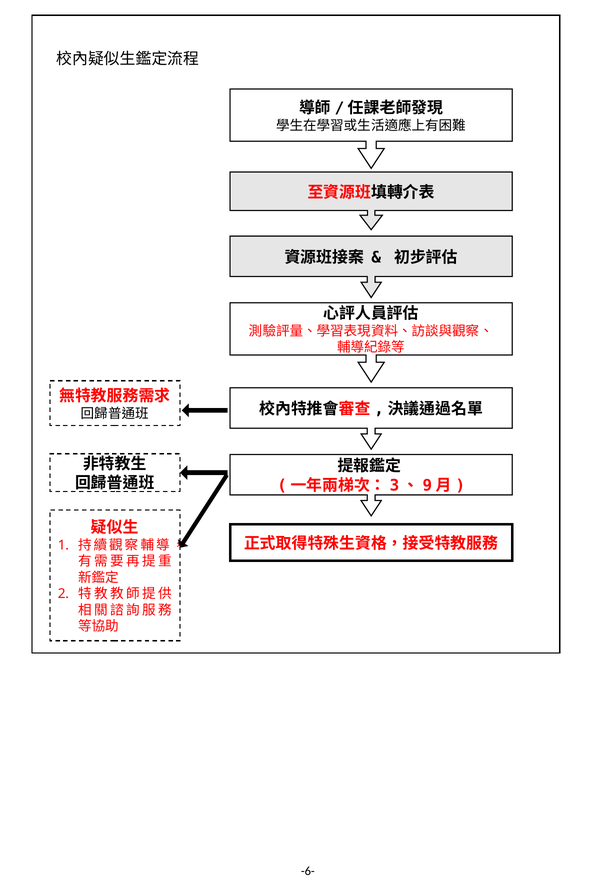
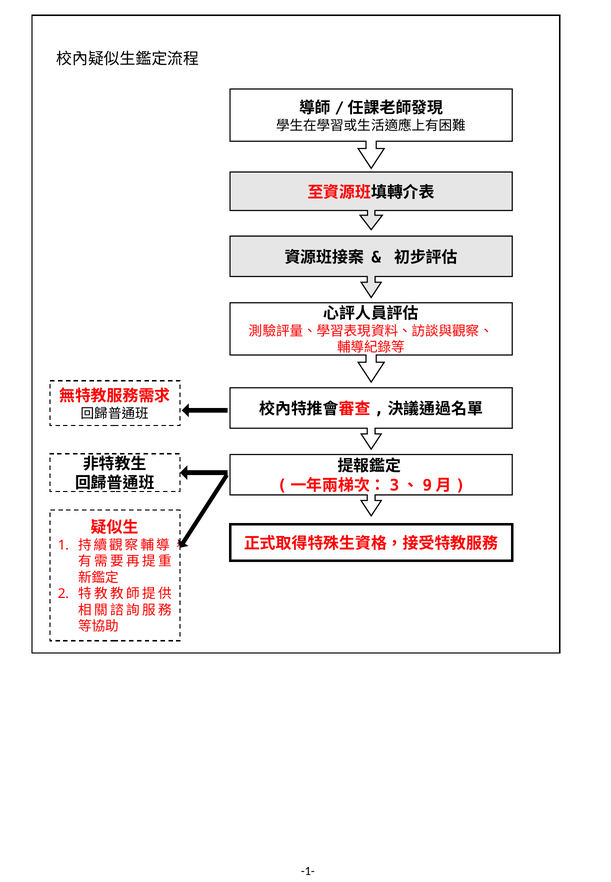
-6-: -6- -> -1- (308, 872)
